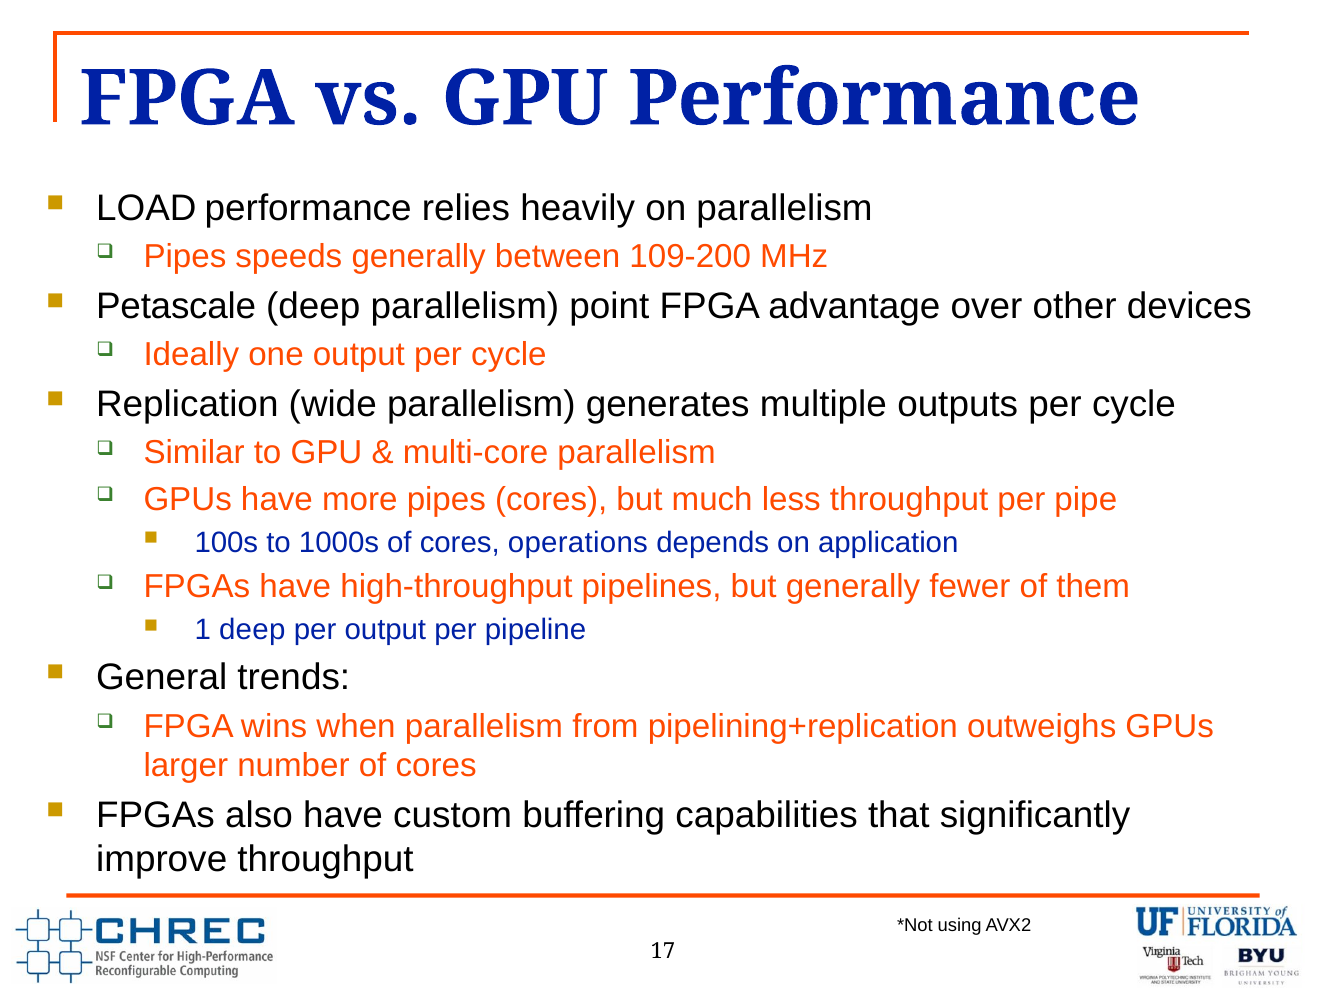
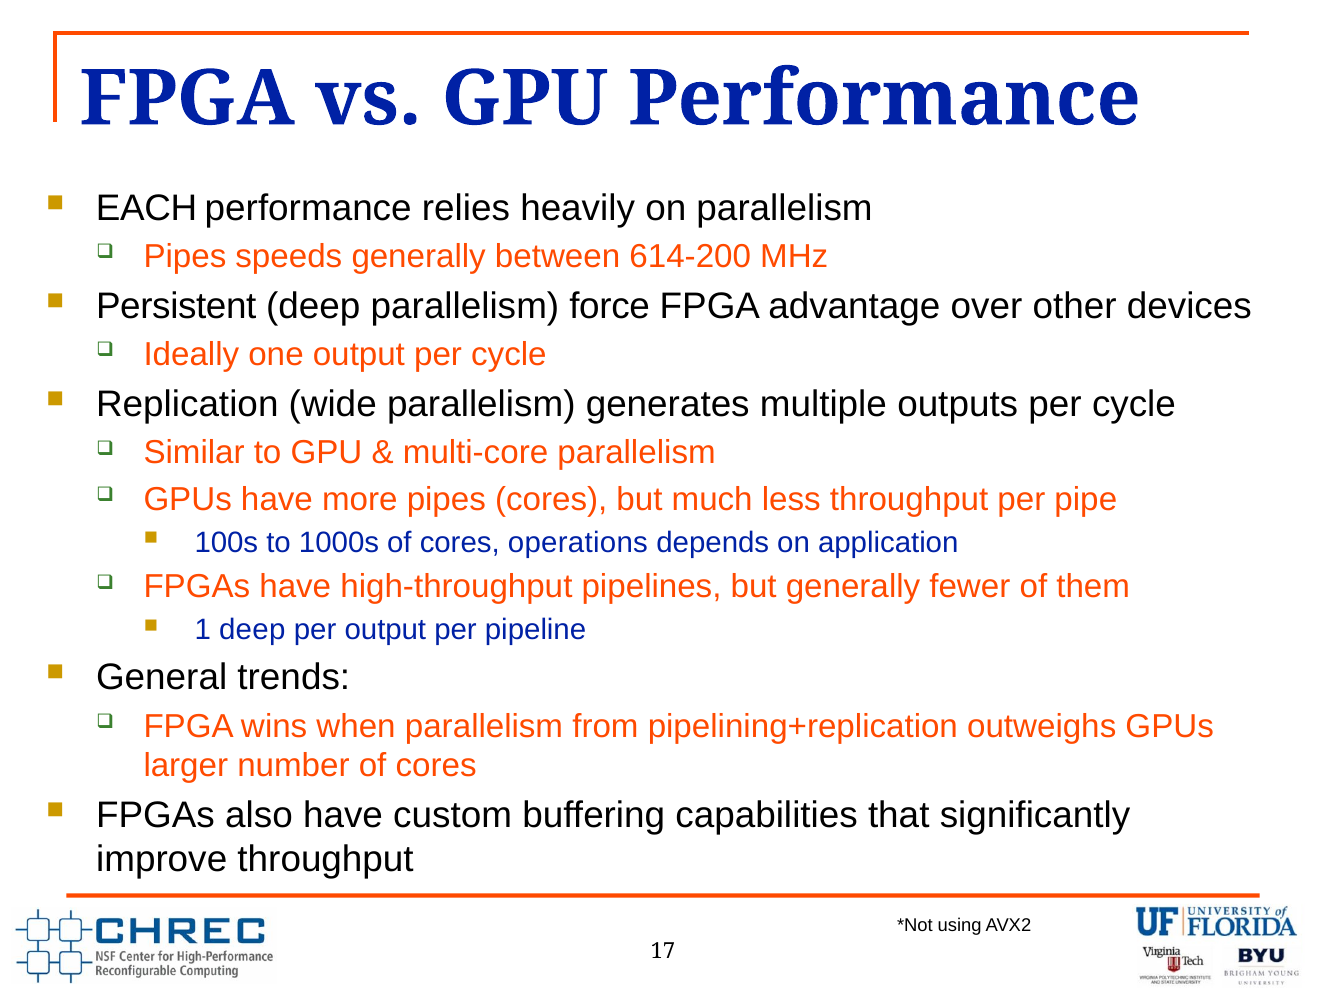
LOAD: LOAD -> EACH (147, 208)
109-200: 109-200 -> 614-200 (690, 257)
Petascale: Petascale -> Persistent (176, 306)
point: point -> force (610, 306)
